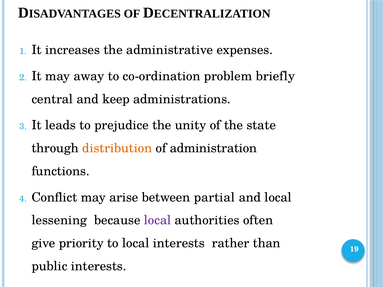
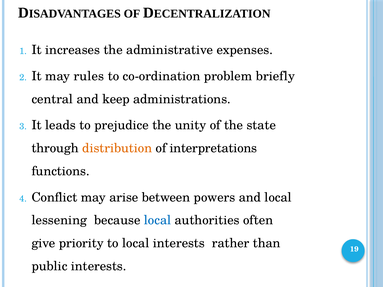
away: away -> rules (89, 76)
administration: administration -> interpretations (213, 148)
partial: partial -> powers (214, 197)
local colour: purple -> blue (158, 220)
